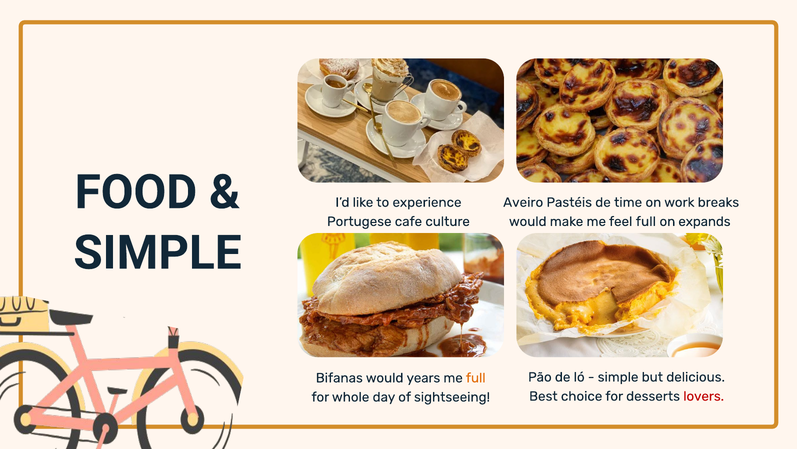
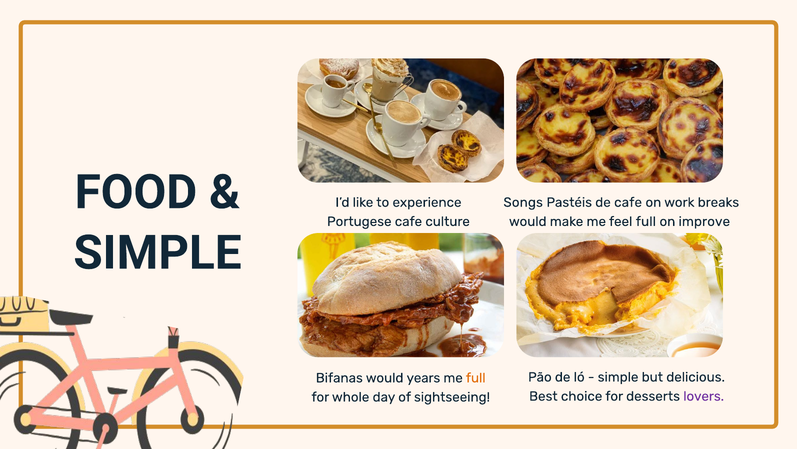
Aveiro: Aveiro -> Songs (523, 202)
de time: time -> cafe (628, 202)
expands: expands -> improve (704, 221)
lovers colour: red -> purple (704, 396)
